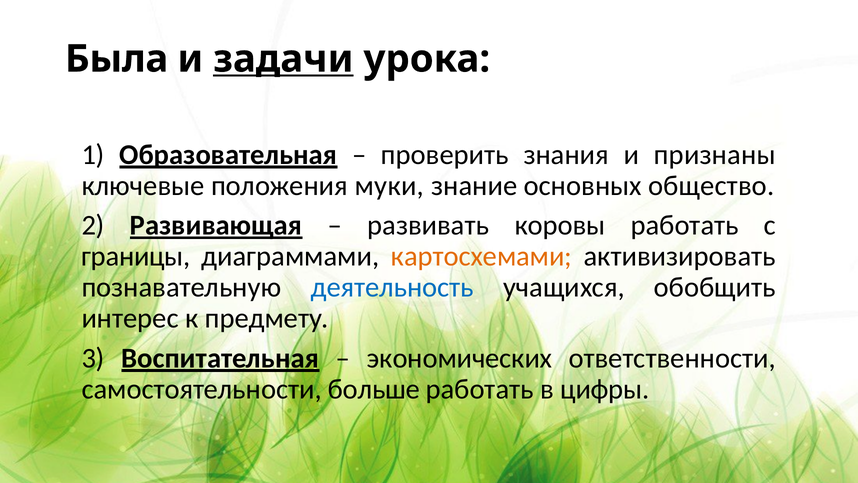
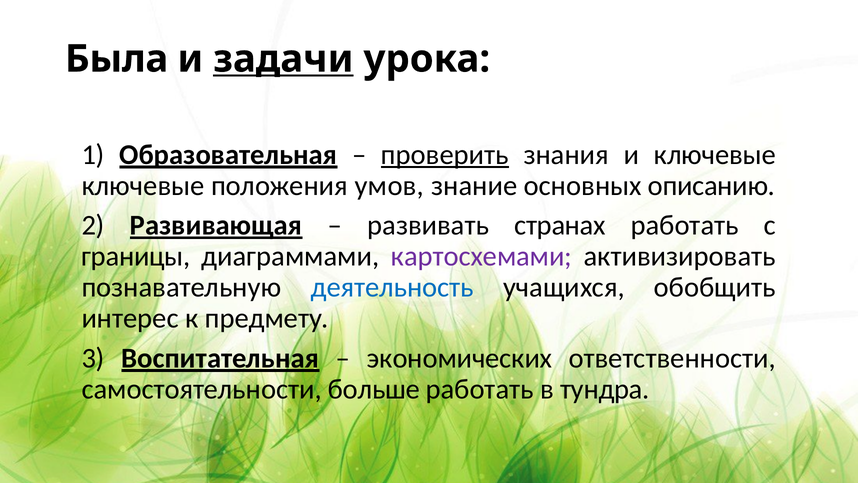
проверить underline: none -> present (445, 155)
и признаны: признаны -> ключевые (715, 155)
муки: муки -> умов (389, 185)
общество: общество -> описанию (711, 185)
коровы: коровы -> странах (560, 225)
картосхемами colour: orange -> purple (482, 256)
цифры: цифры -> тундра (605, 389)
